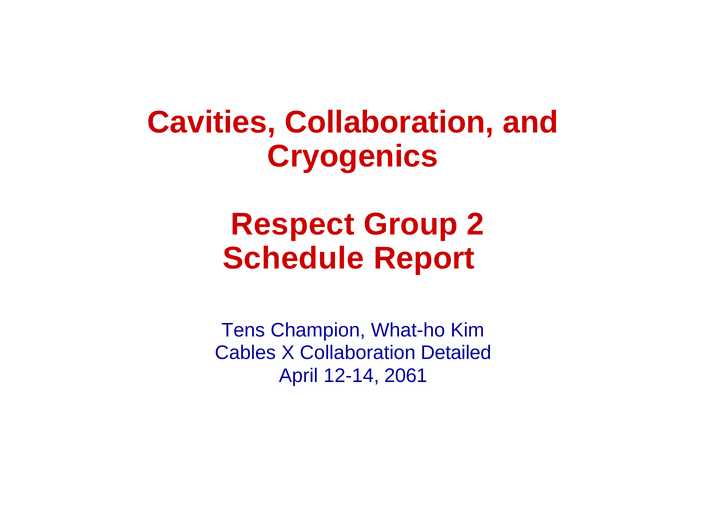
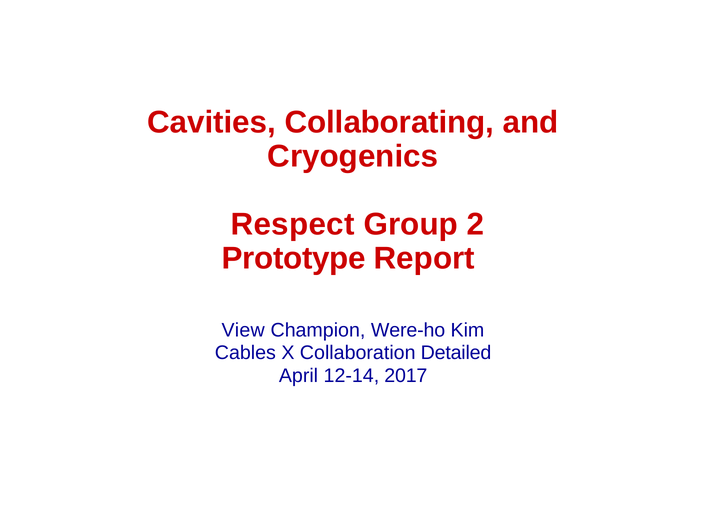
Cavities Collaboration: Collaboration -> Collaborating (389, 122)
Schedule: Schedule -> Prototype (294, 258)
Tens: Tens -> View (243, 330)
What-ho: What-ho -> Were-ho (408, 330)
2061: 2061 -> 2017 (406, 375)
